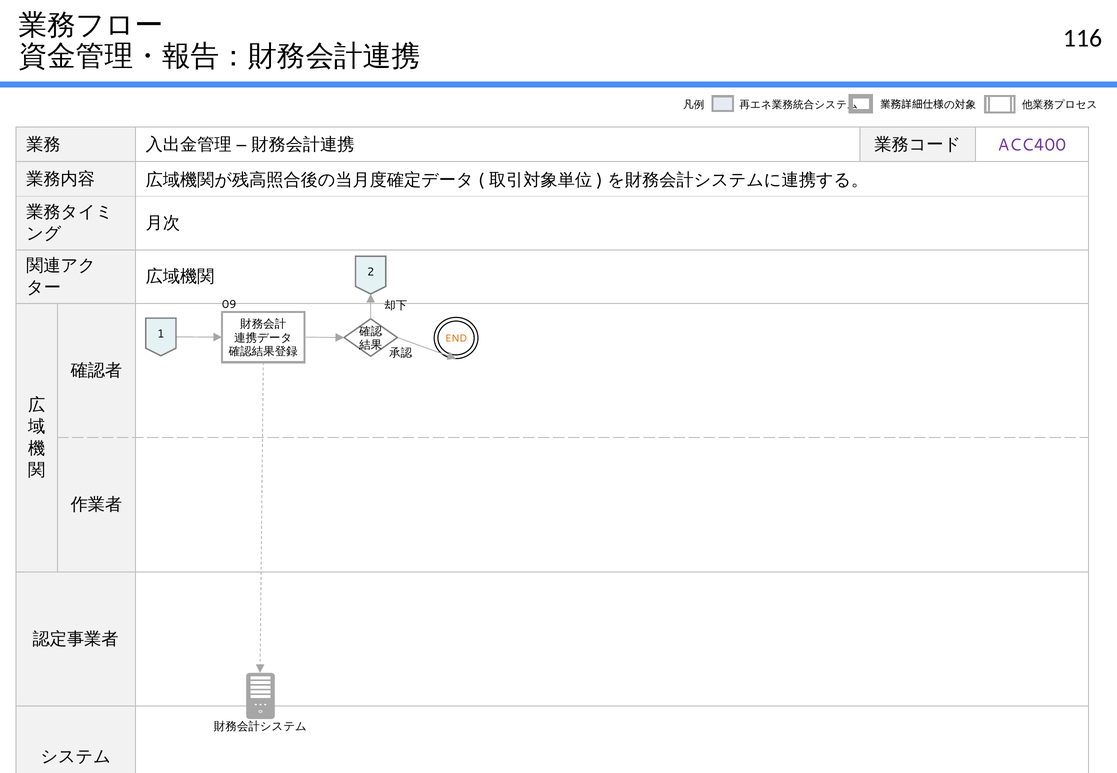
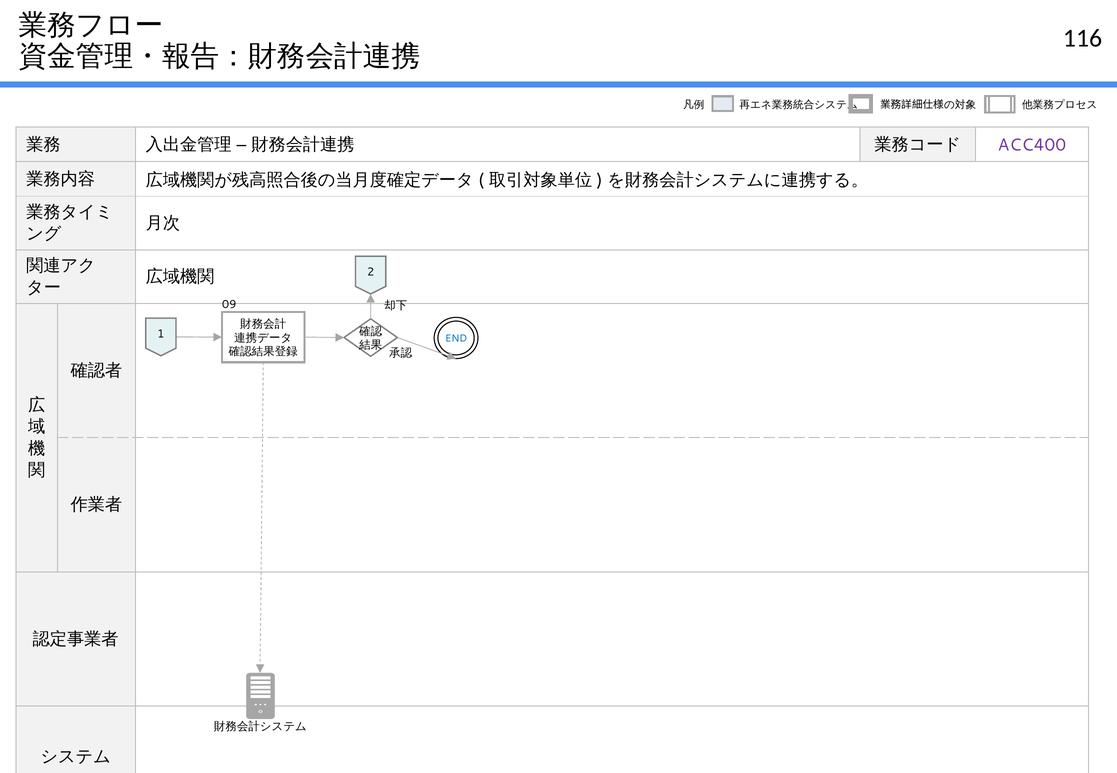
END colour: orange -> blue (456, 339)
